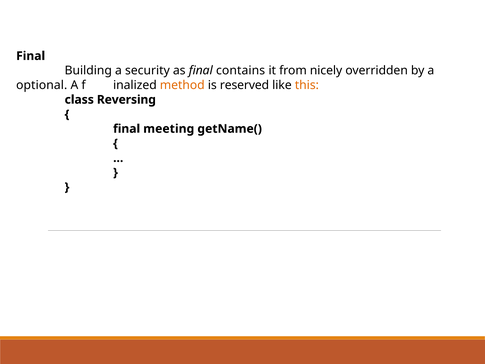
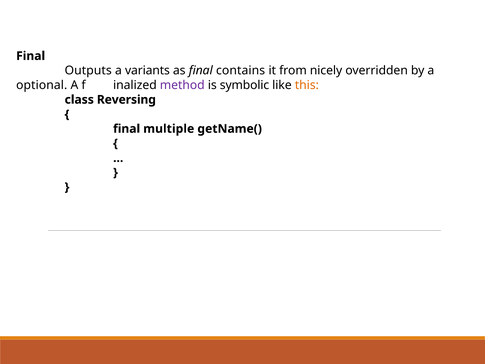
Building: Building -> Outputs (88, 71)
security: security -> variants (147, 71)
method colour: orange -> purple (182, 85)
reserved: reserved -> symbolic (245, 85)
meeting: meeting -> multiple (169, 129)
